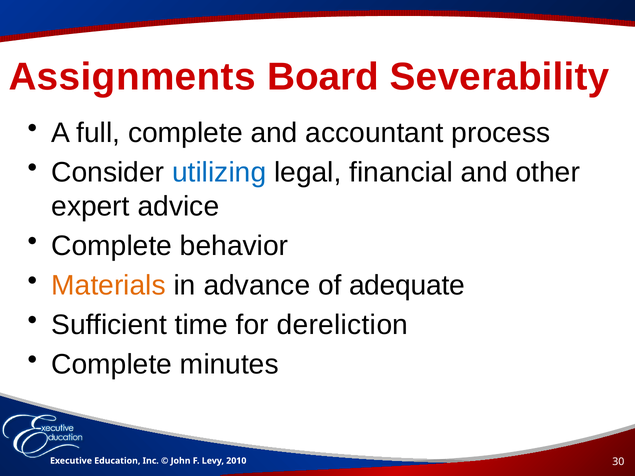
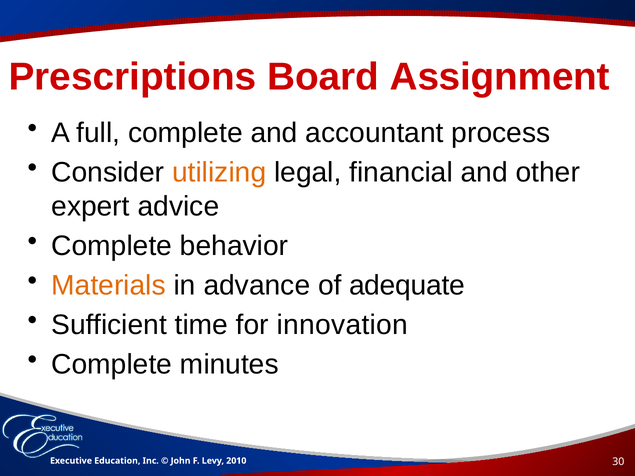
Assignments: Assignments -> Prescriptions (132, 77)
Severability: Severability -> Assignment (500, 77)
utilizing colour: blue -> orange (219, 173)
dereliction: dereliction -> innovation (342, 325)
